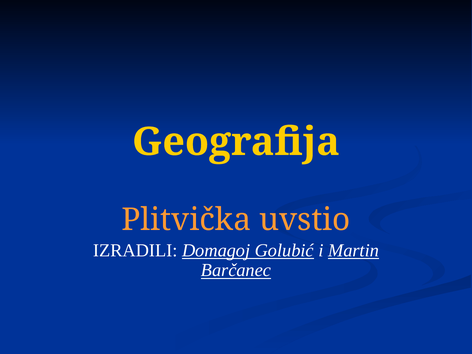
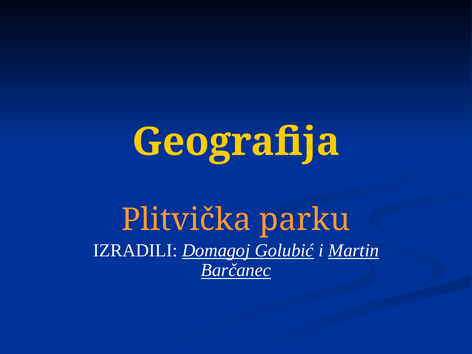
uvstio: uvstio -> parku (305, 220)
